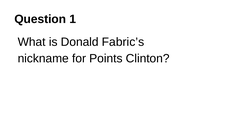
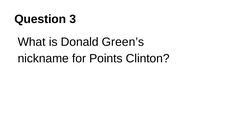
1: 1 -> 3 (73, 19)
Fabric’s: Fabric’s -> Green’s (123, 42)
